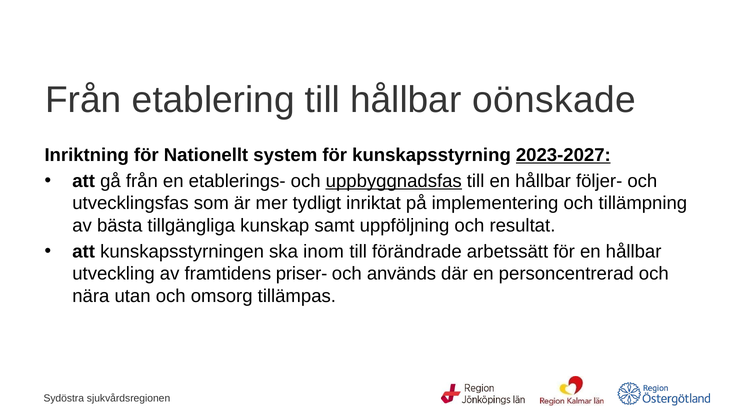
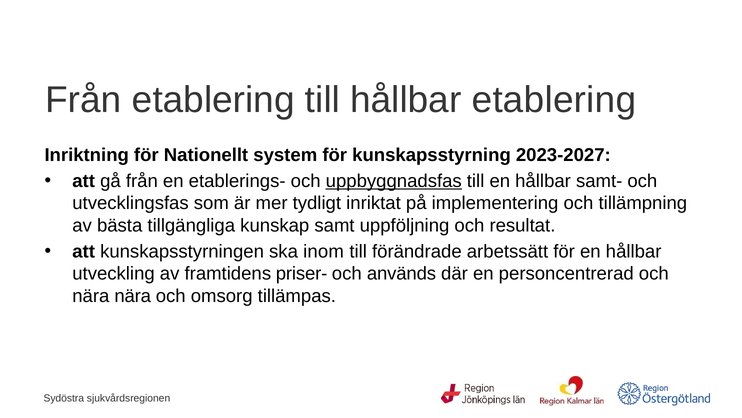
hållbar oönskade: oönskade -> etablering (554, 100)
2023-2027 underline: present -> none (563, 155)
följer-: följer- -> samt- (599, 181)
nära utan: utan -> nära (133, 296)
